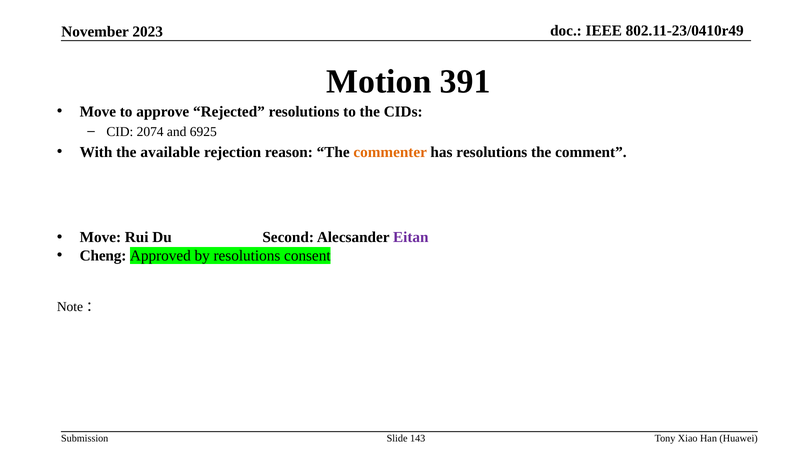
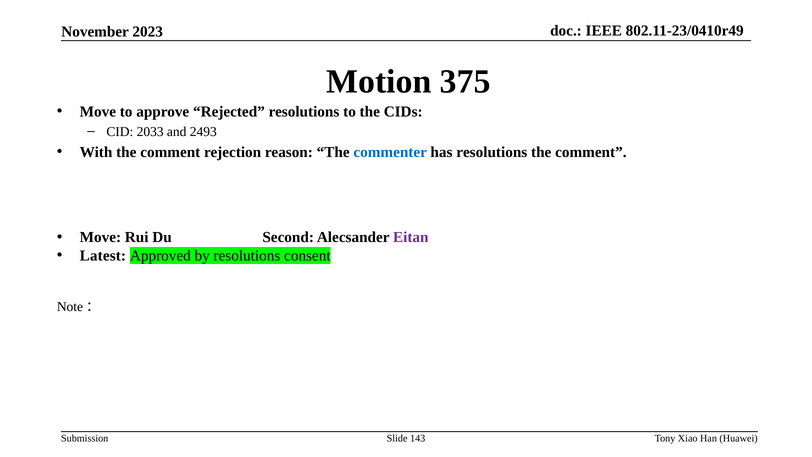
391: 391 -> 375 (465, 82)
2074: 2074 -> 2033 (150, 132)
6925: 6925 -> 2493 (203, 132)
With the available: available -> comment (170, 152)
commenter colour: orange -> blue (390, 152)
Cheng: Cheng -> Latest (103, 256)
